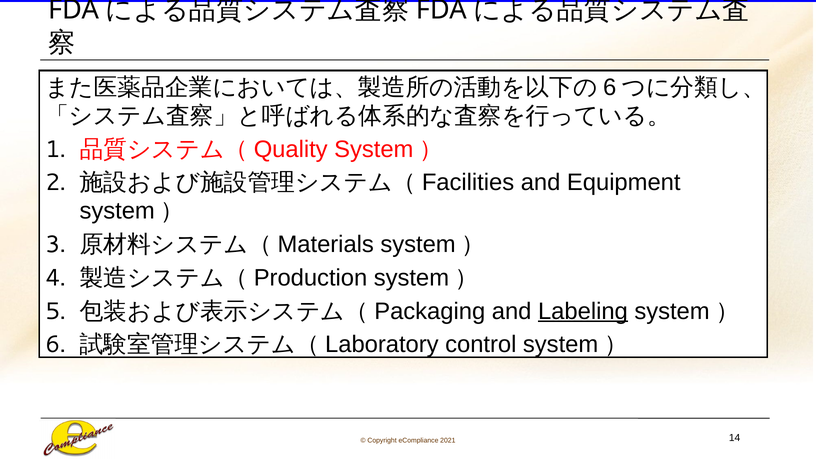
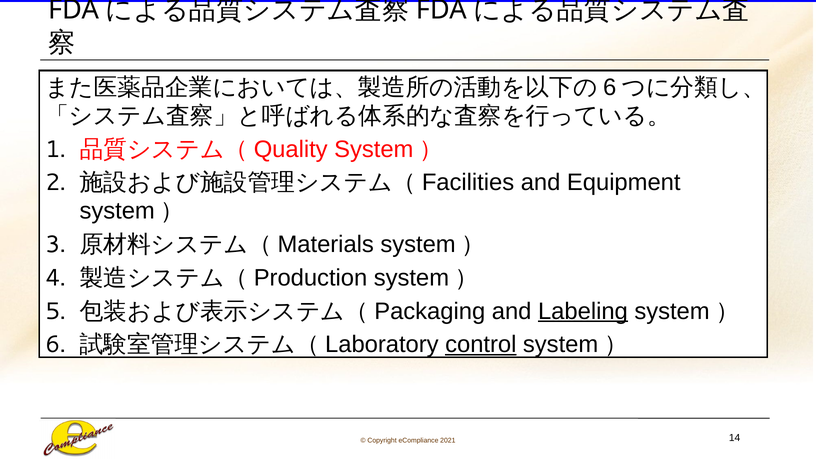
control underline: none -> present (481, 345)
